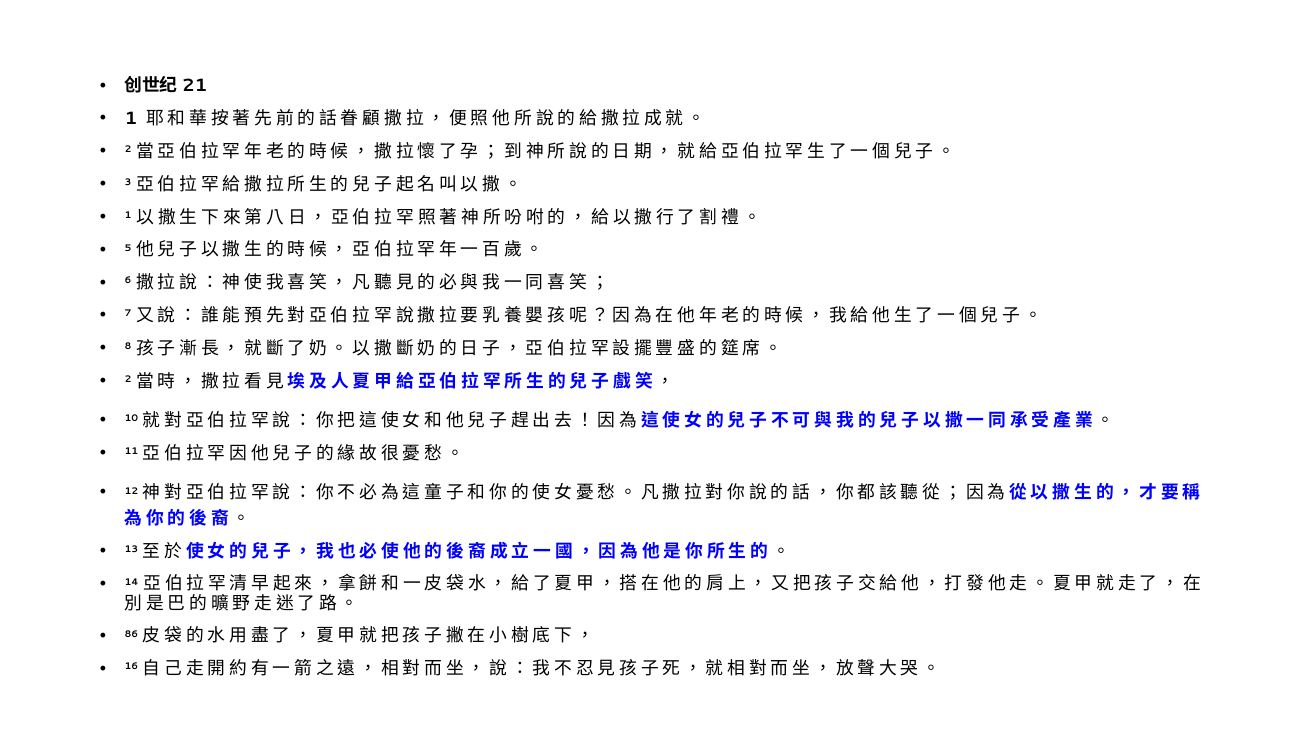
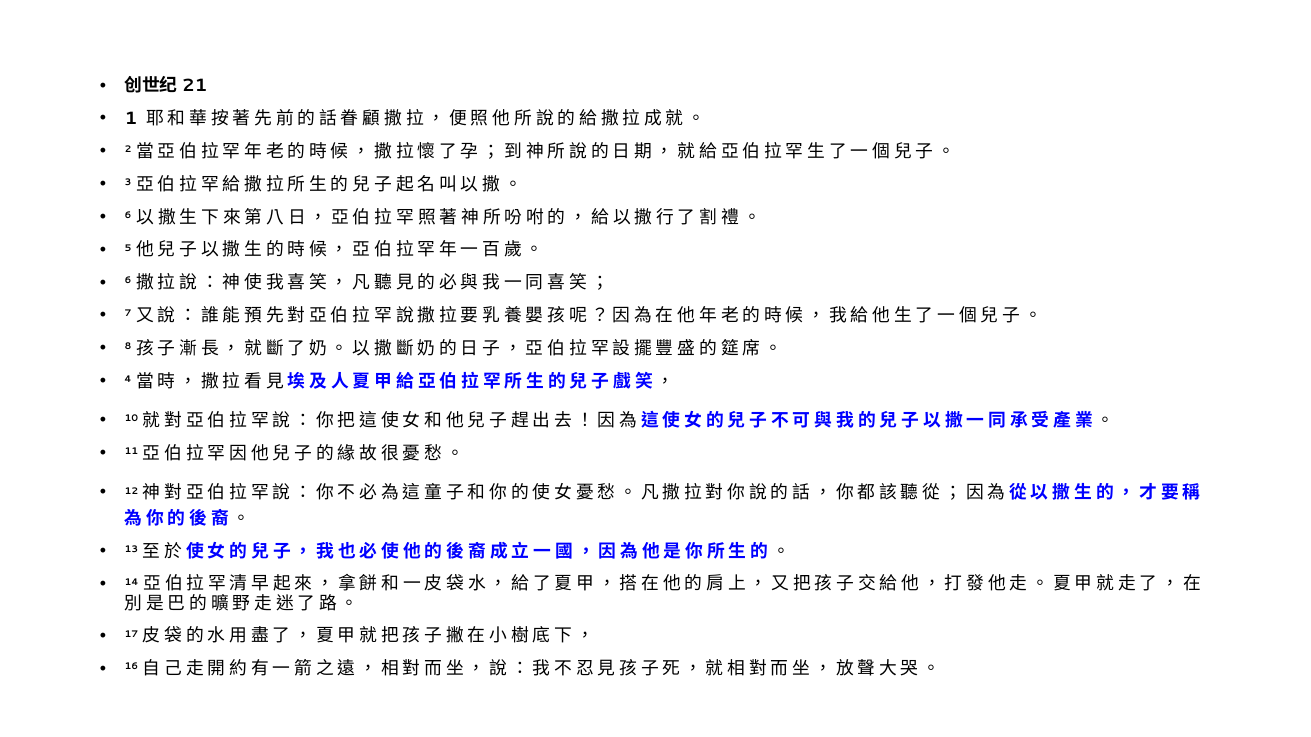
1: 1 -> 6 (128, 215)
2: 2 -> 4 (128, 380)
86: 86 -> 17 (131, 634)
